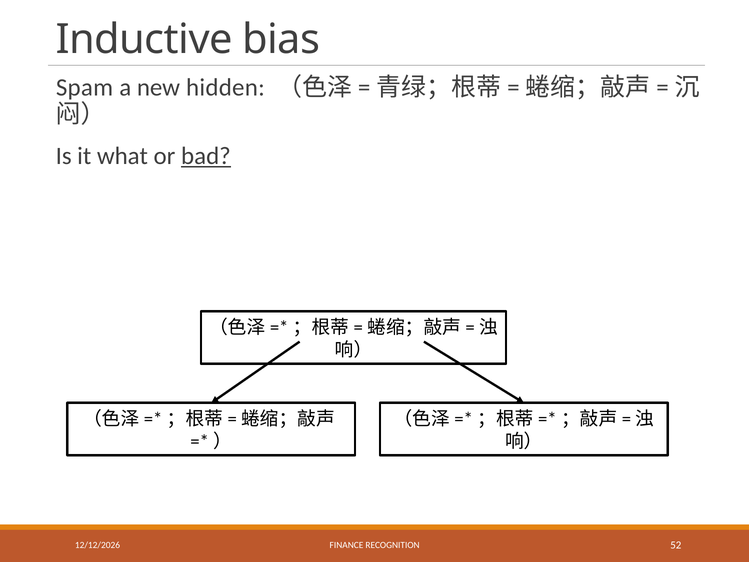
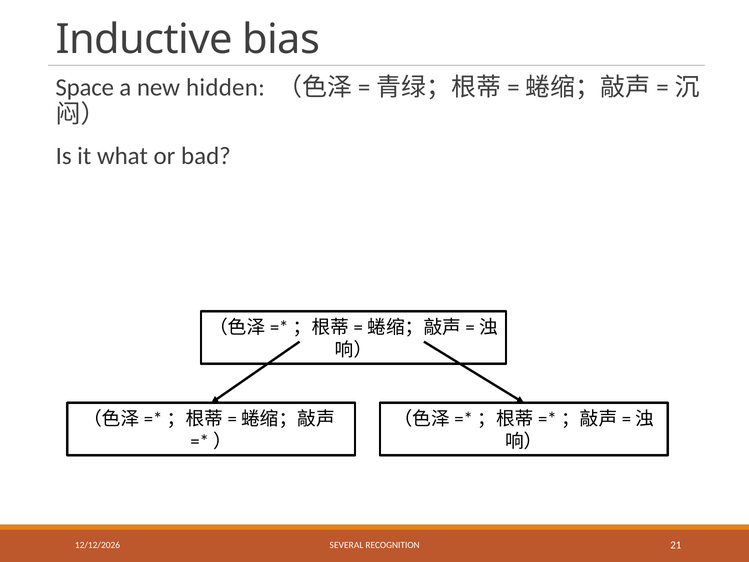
Spam: Spam -> Space (85, 87)
bad underline: present -> none (206, 156)
FINANCE: FINANCE -> SEVERAL (346, 545)
52: 52 -> 21 (676, 545)
